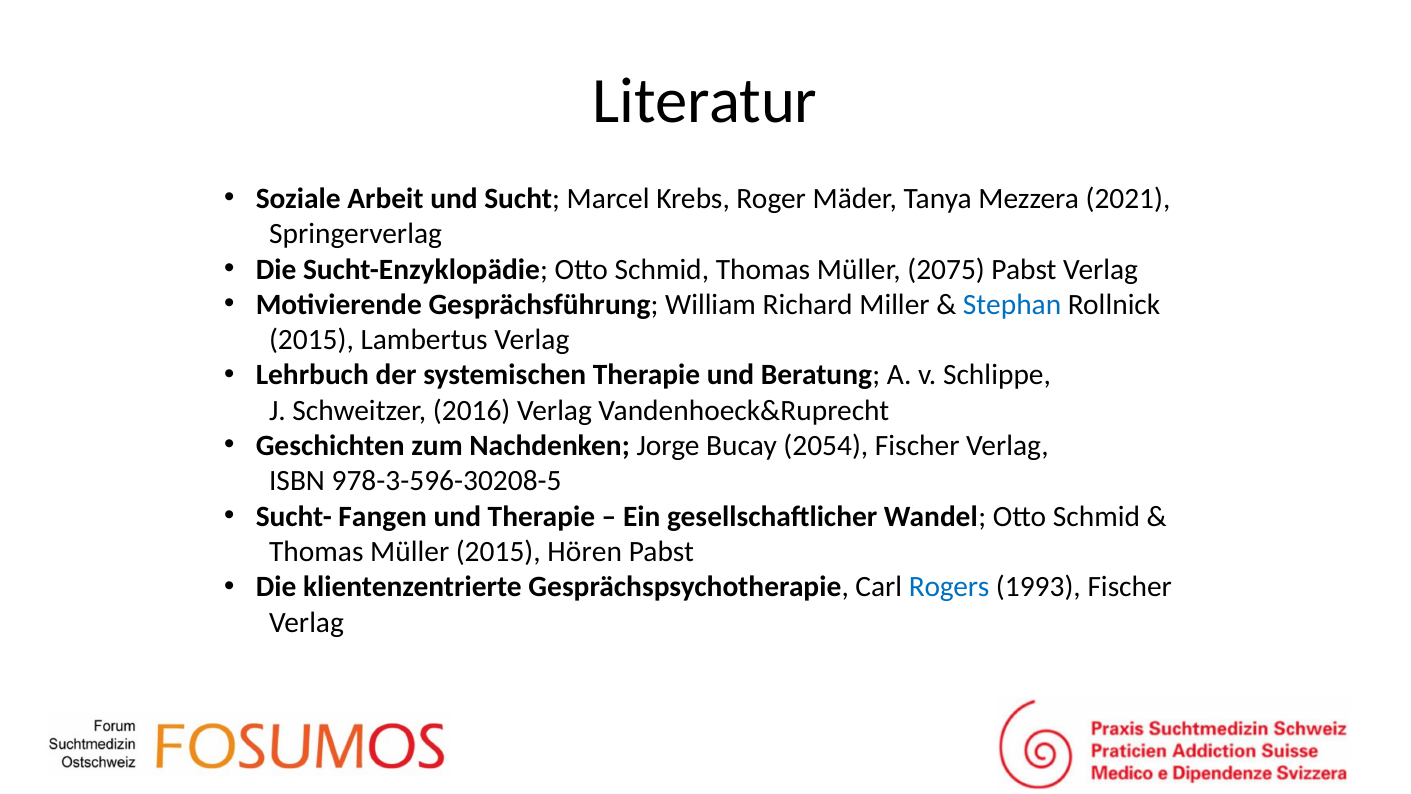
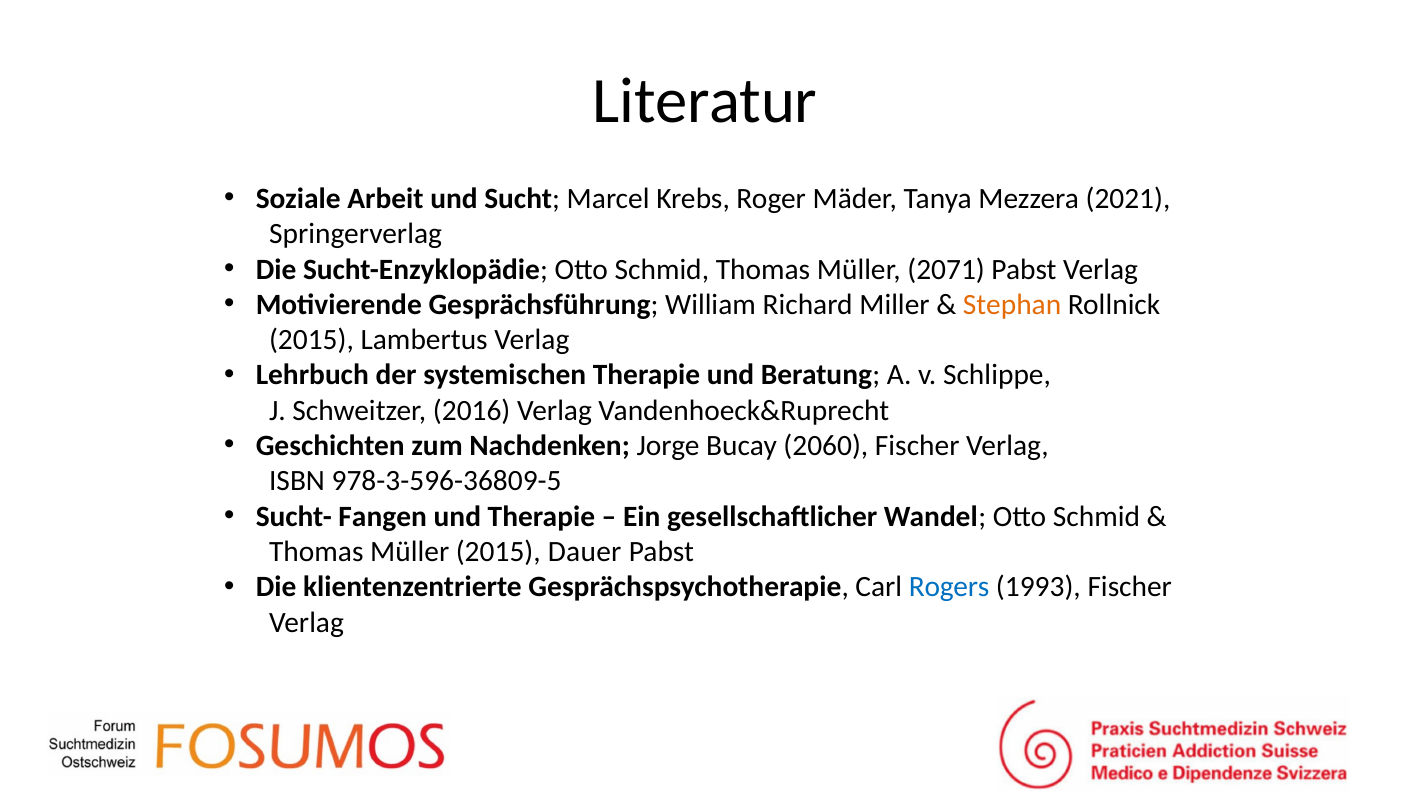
2075: 2075 -> 2071 (946, 269)
Stephan colour: blue -> orange (1012, 305)
2054: 2054 -> 2060 (826, 446)
978-3-596-30208-5: 978-3-596-30208-5 -> 978-3-596-36809-5 (447, 481)
Hören: Hören -> Dauer (585, 552)
